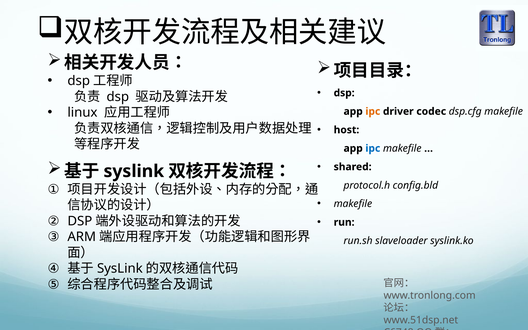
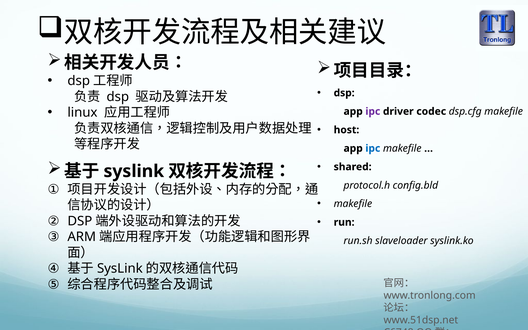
ipc colour: orange -> purple (373, 111)
